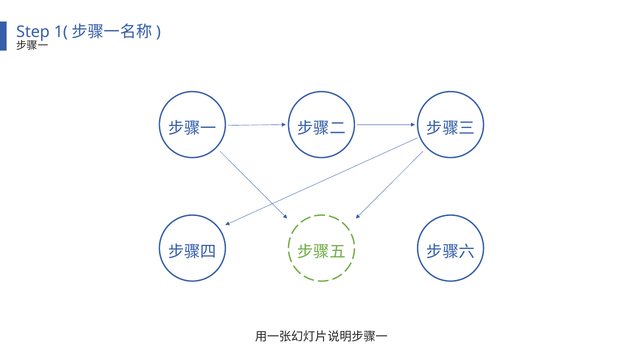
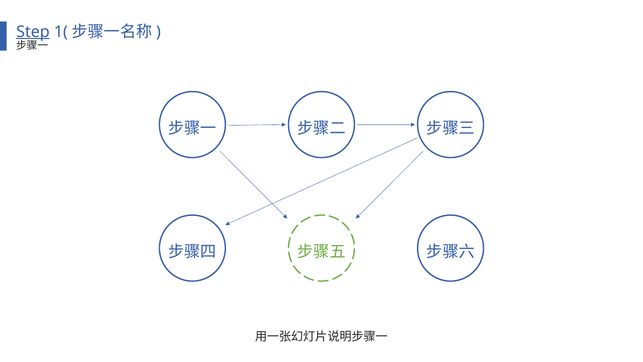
Step underline: none -> present (33, 32)
